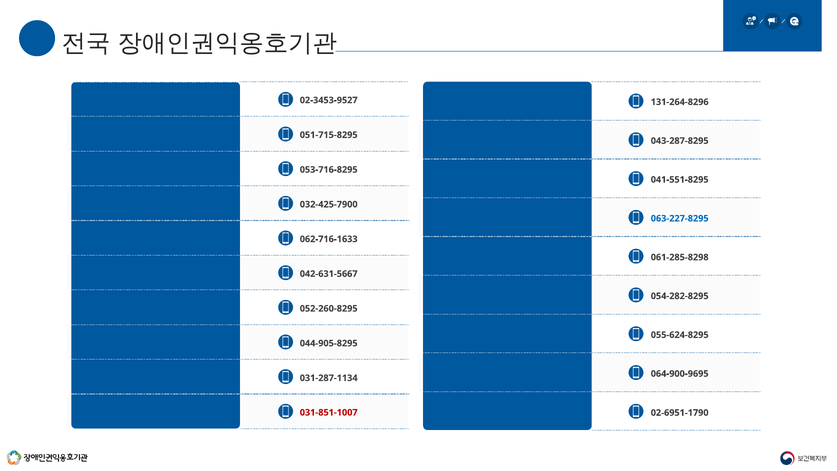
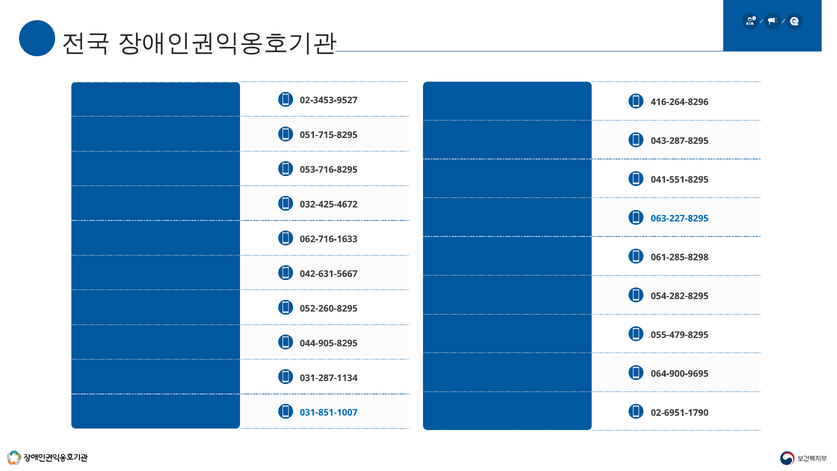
131-264-8296: 131-264-8296 -> 416-264-8296 (680, 102)
032-425-7900: 032-425-7900 -> 032-425-4672 (329, 204)
055-624-8295: 055-624-8295 -> 055-479-8295 (680, 335)
031-851-1007 colour: red -> blue (329, 412)
